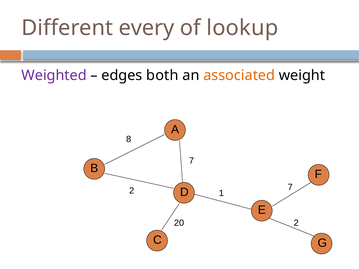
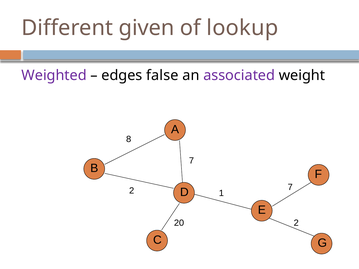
every: every -> given (147, 28)
both: both -> false (162, 76)
associated colour: orange -> purple (239, 76)
